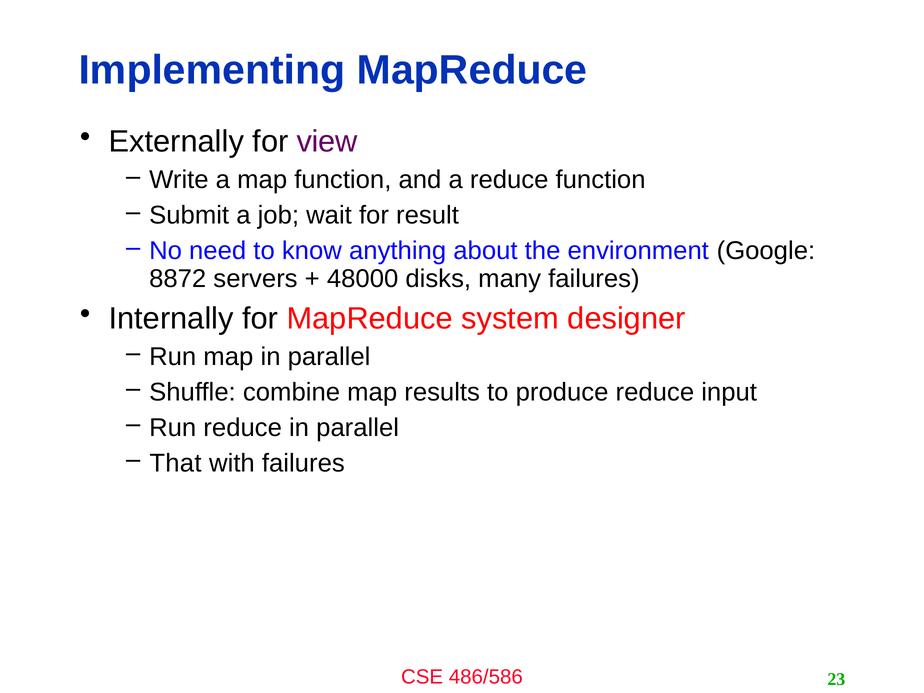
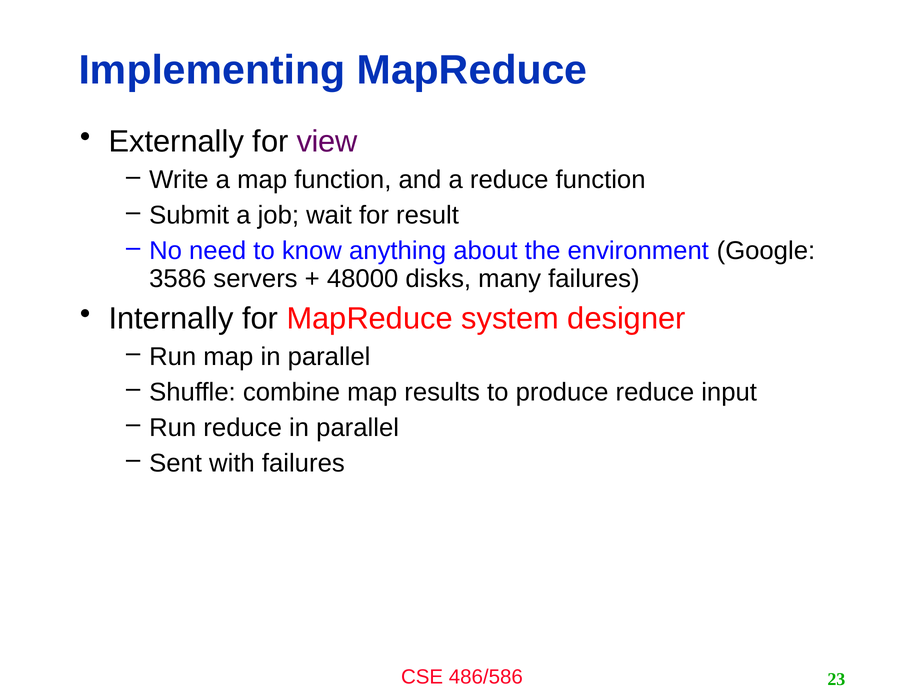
8872: 8872 -> 3586 (178, 279)
That: That -> Sent (176, 463)
